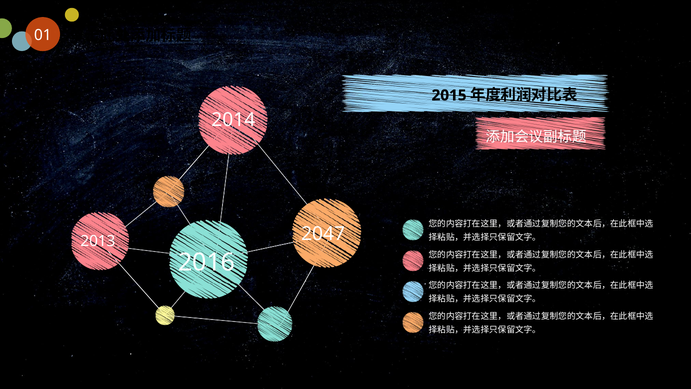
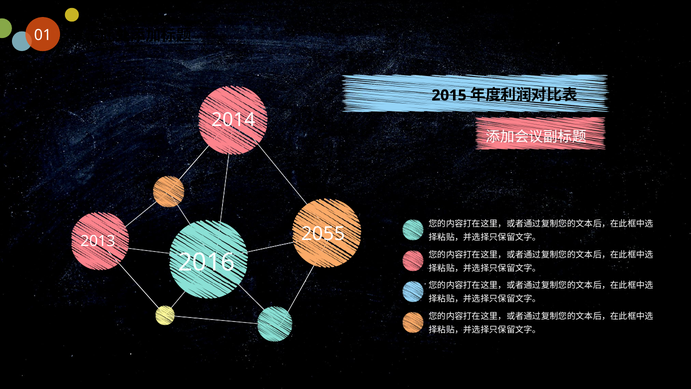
2047: 2047 -> 2055 (323, 234)
